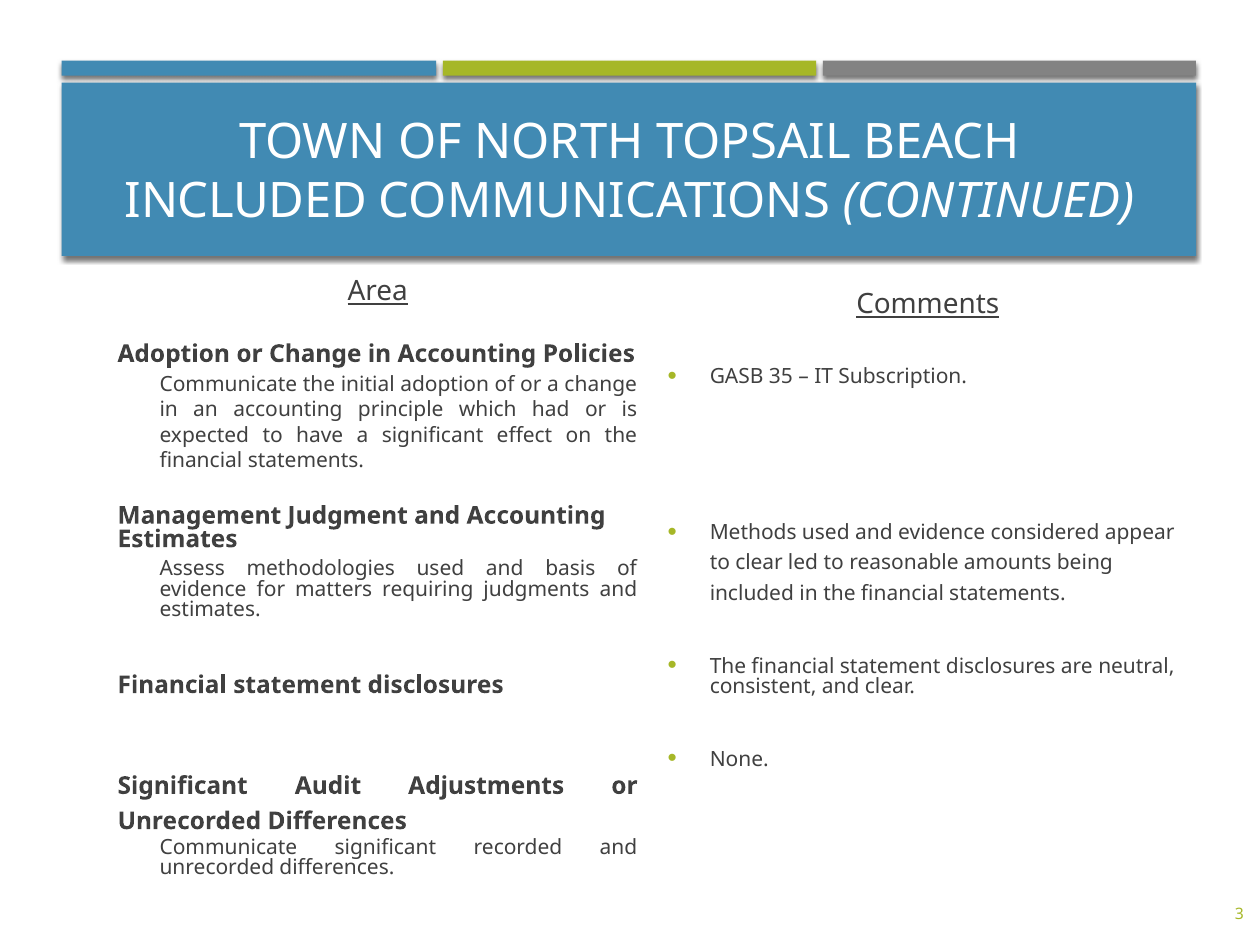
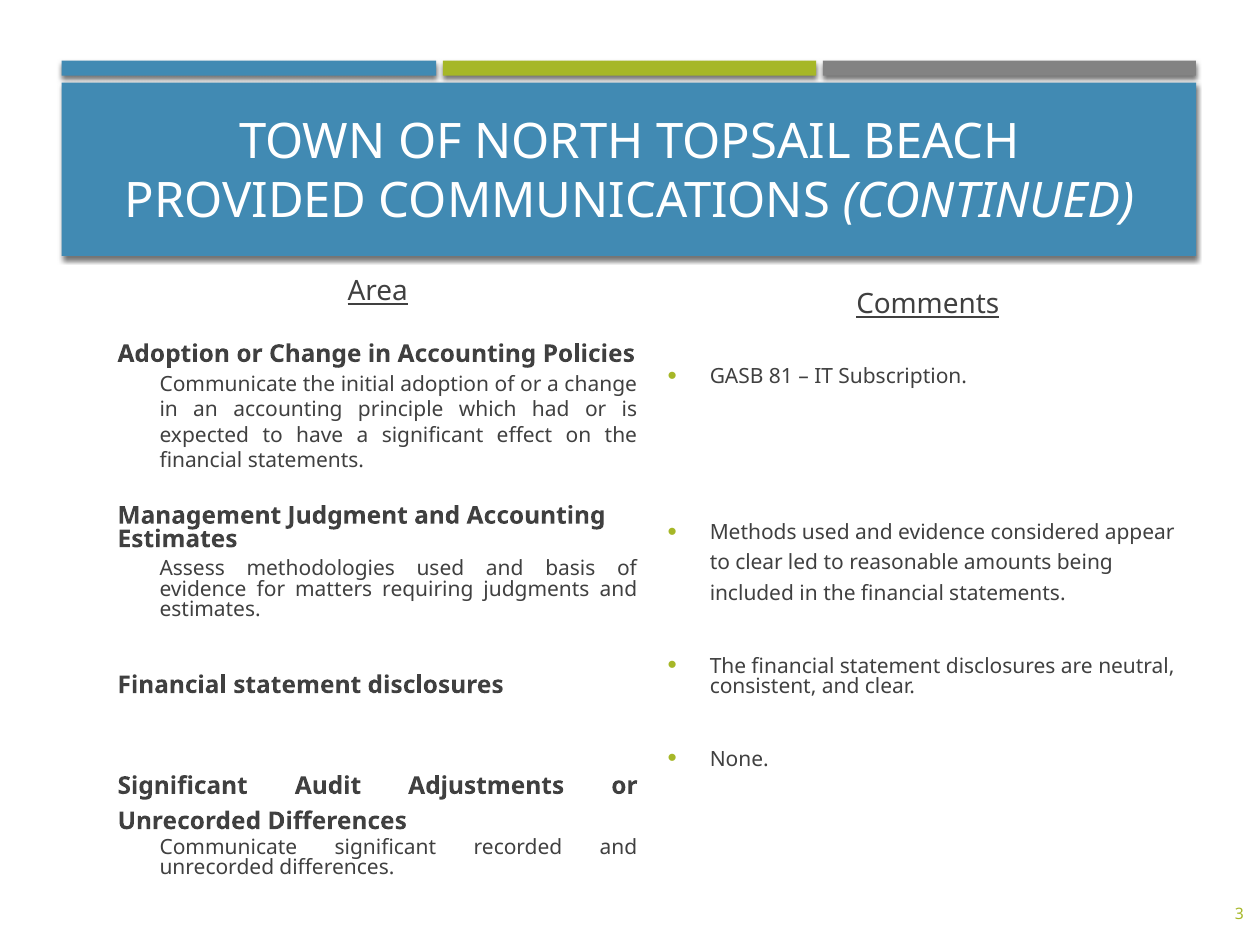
INCLUDED: INCLUDED -> PROVIDED (246, 201)
35: 35 -> 81 (781, 377)
